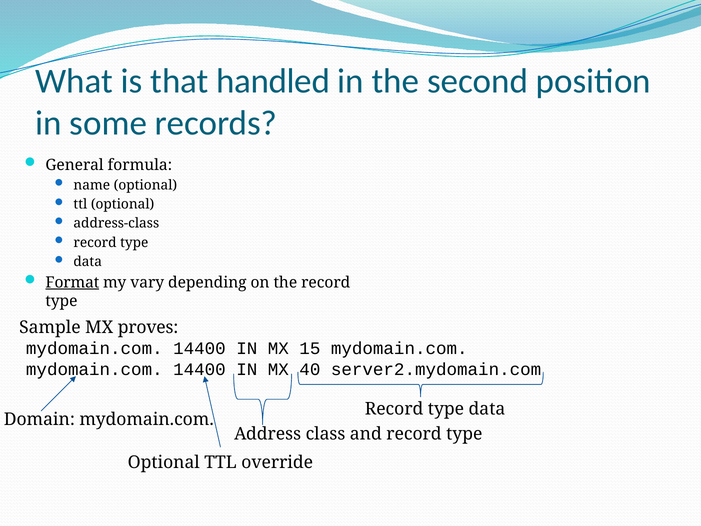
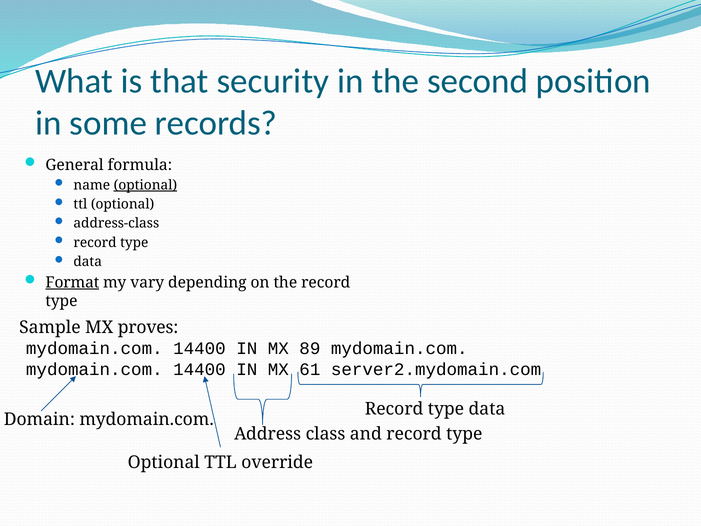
handled: handled -> security (273, 81)
optional underline: none -> present (145, 185)
15: 15 -> 89 (310, 348)
40: 40 -> 61 (310, 369)
